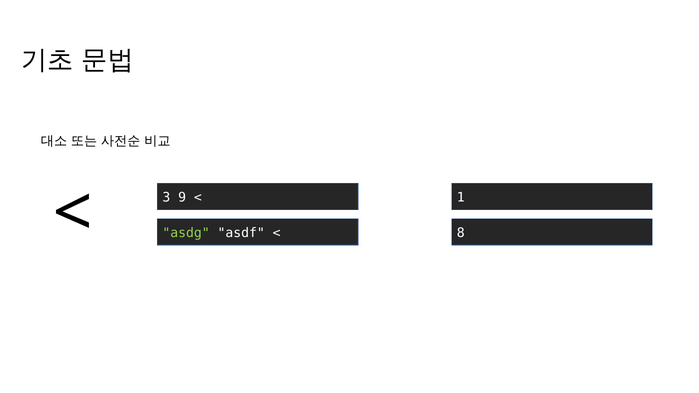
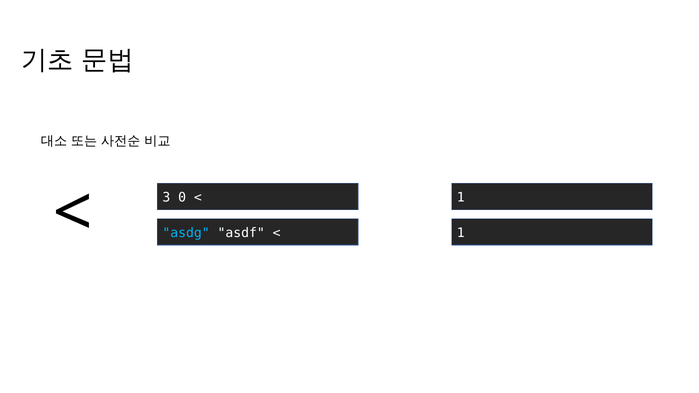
9: 9 -> 0 (182, 198)
asdg colour: light green -> light blue (186, 233)
8: 8 -> 1 (461, 233)
